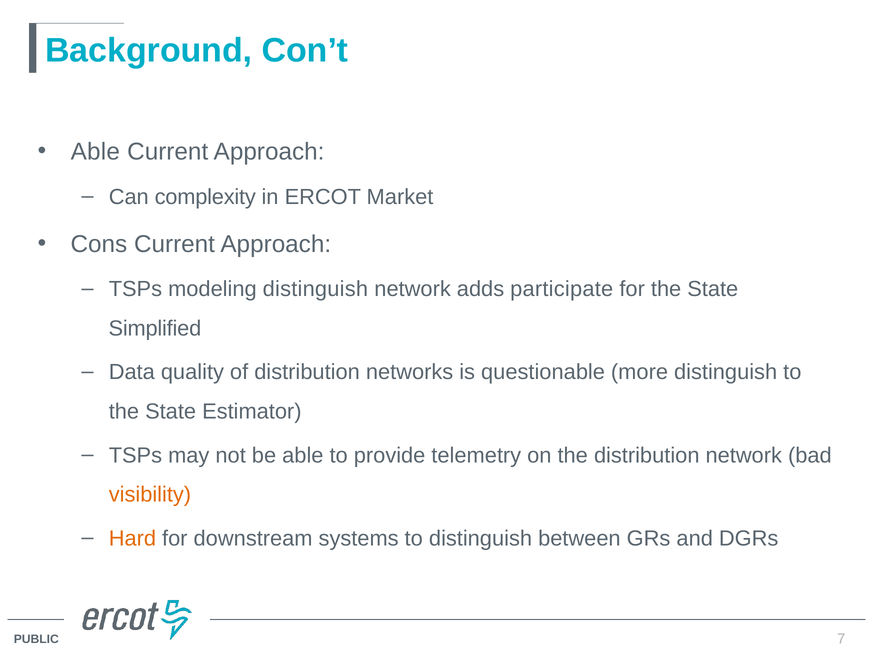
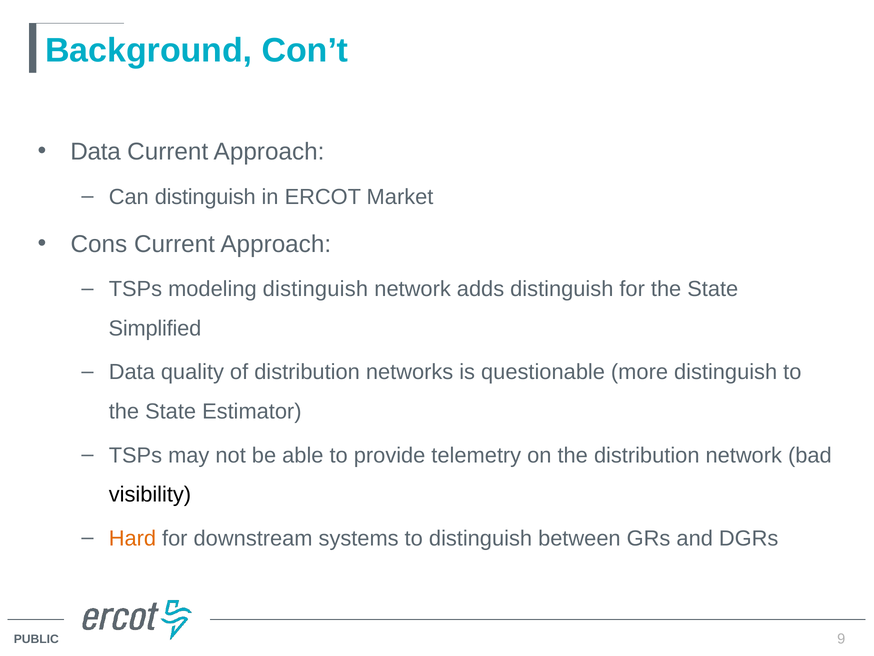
Able: Able -> Data (96, 152)
Can complexity: complexity -> distinguish (205, 197)
adds participate: participate -> distinguish (562, 289)
visibility colour: orange -> black (150, 494)
7: 7 -> 9 (841, 639)
